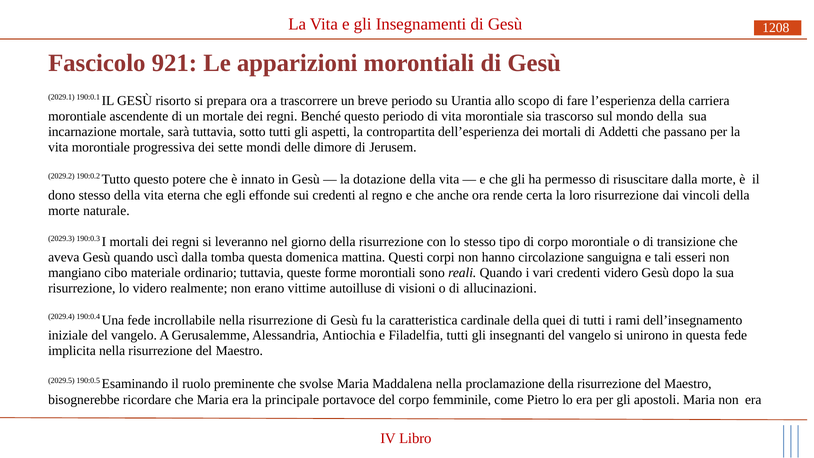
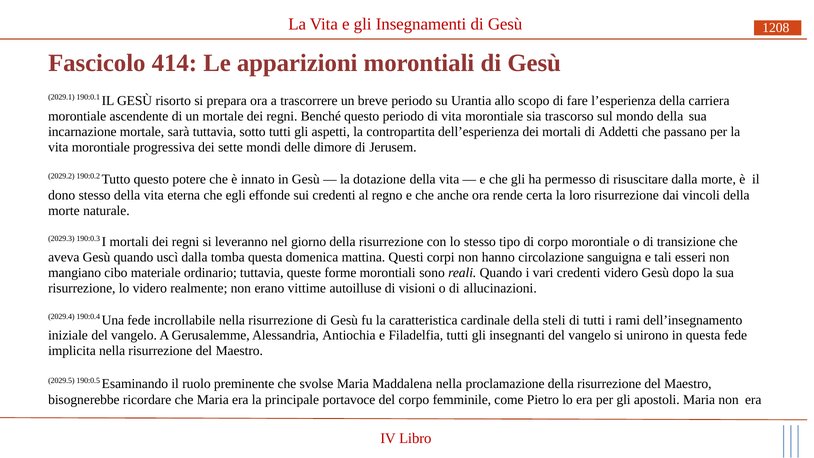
921: 921 -> 414 (174, 63)
quei: quei -> steli (554, 320)
